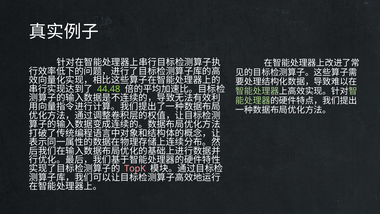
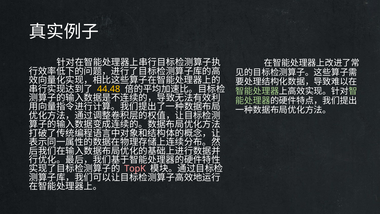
44.48 colour: light green -> yellow (109, 89)
